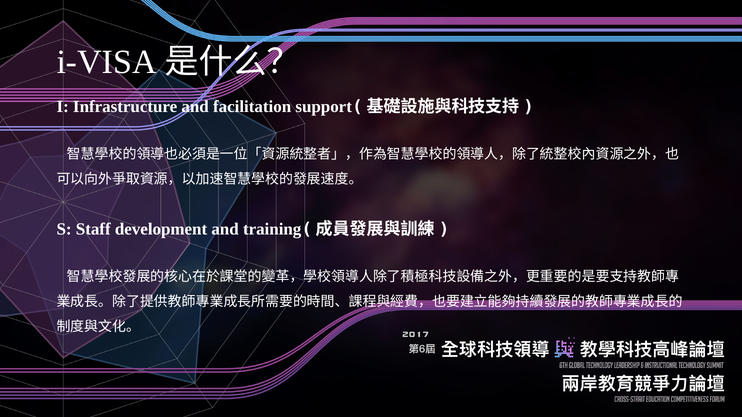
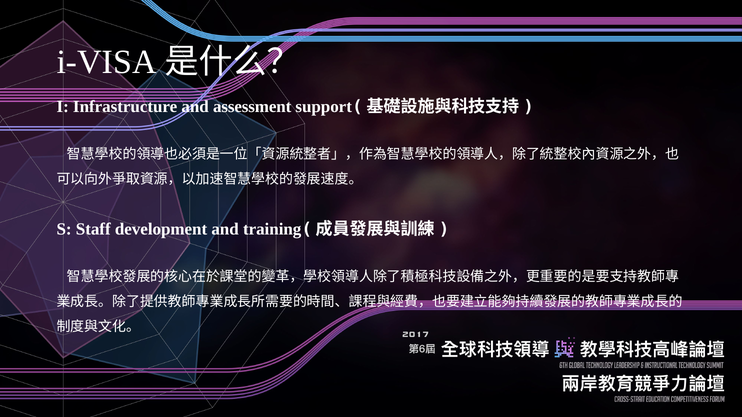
facilitation: facilitation -> assessment (252, 107)
